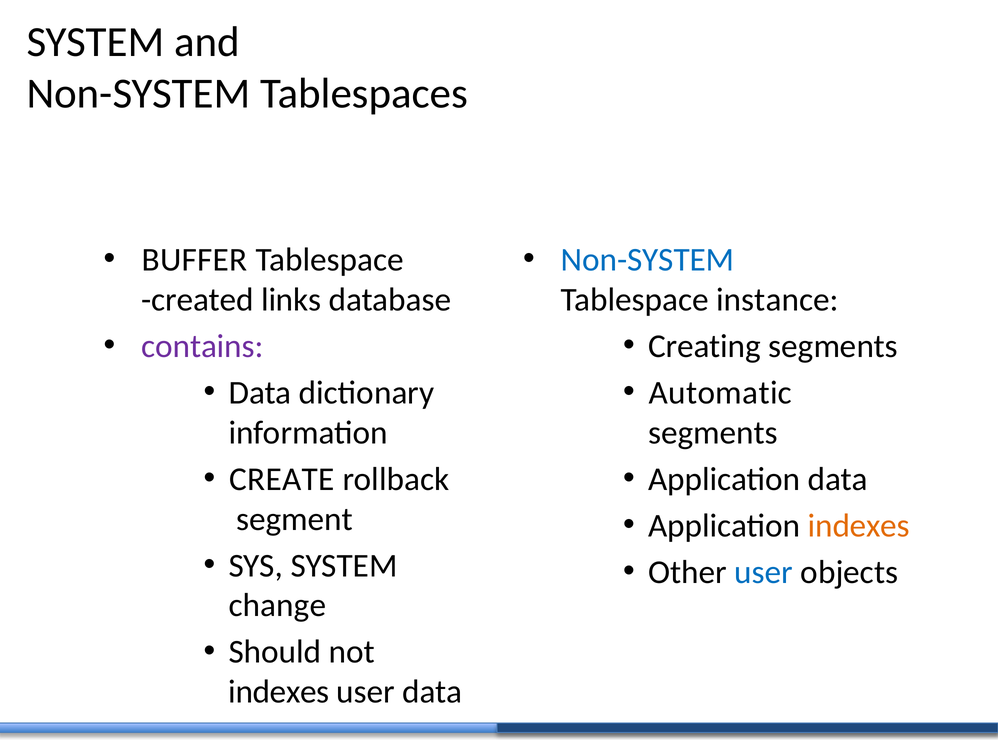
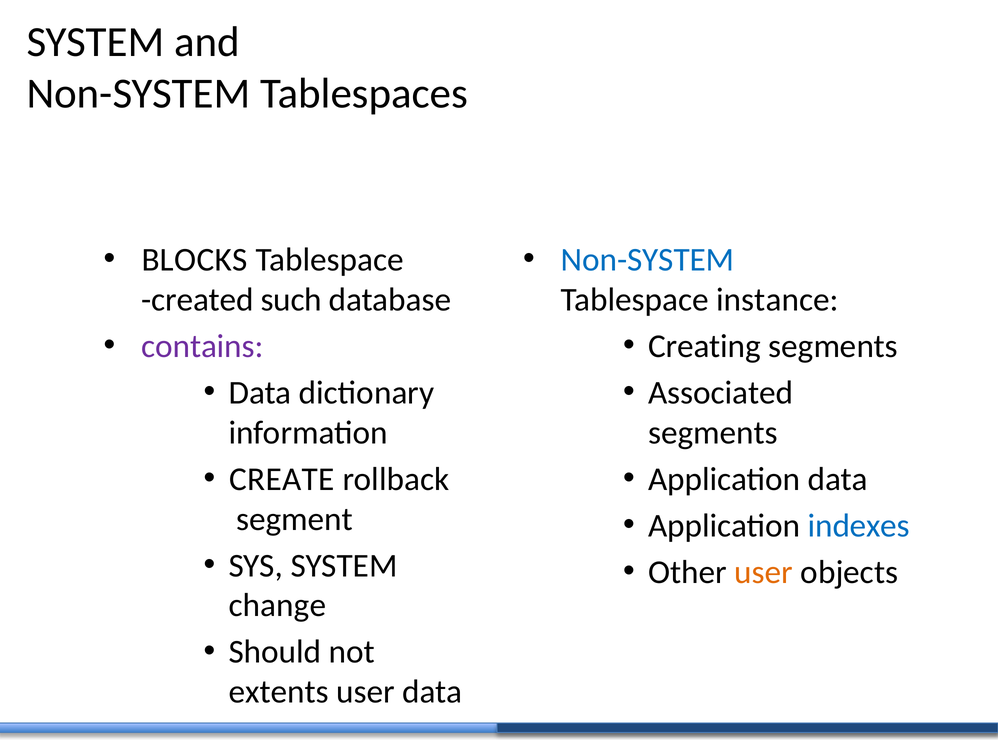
BUFFER: BUFFER -> BLOCKS (195, 260)
links: links -> such (291, 300)
Automatic: Automatic -> Associated (721, 393)
indexes colour: orange -> blue (859, 526)
user colour: blue -> orange (764, 573)
indexes: indexes -> extents (279, 692)
